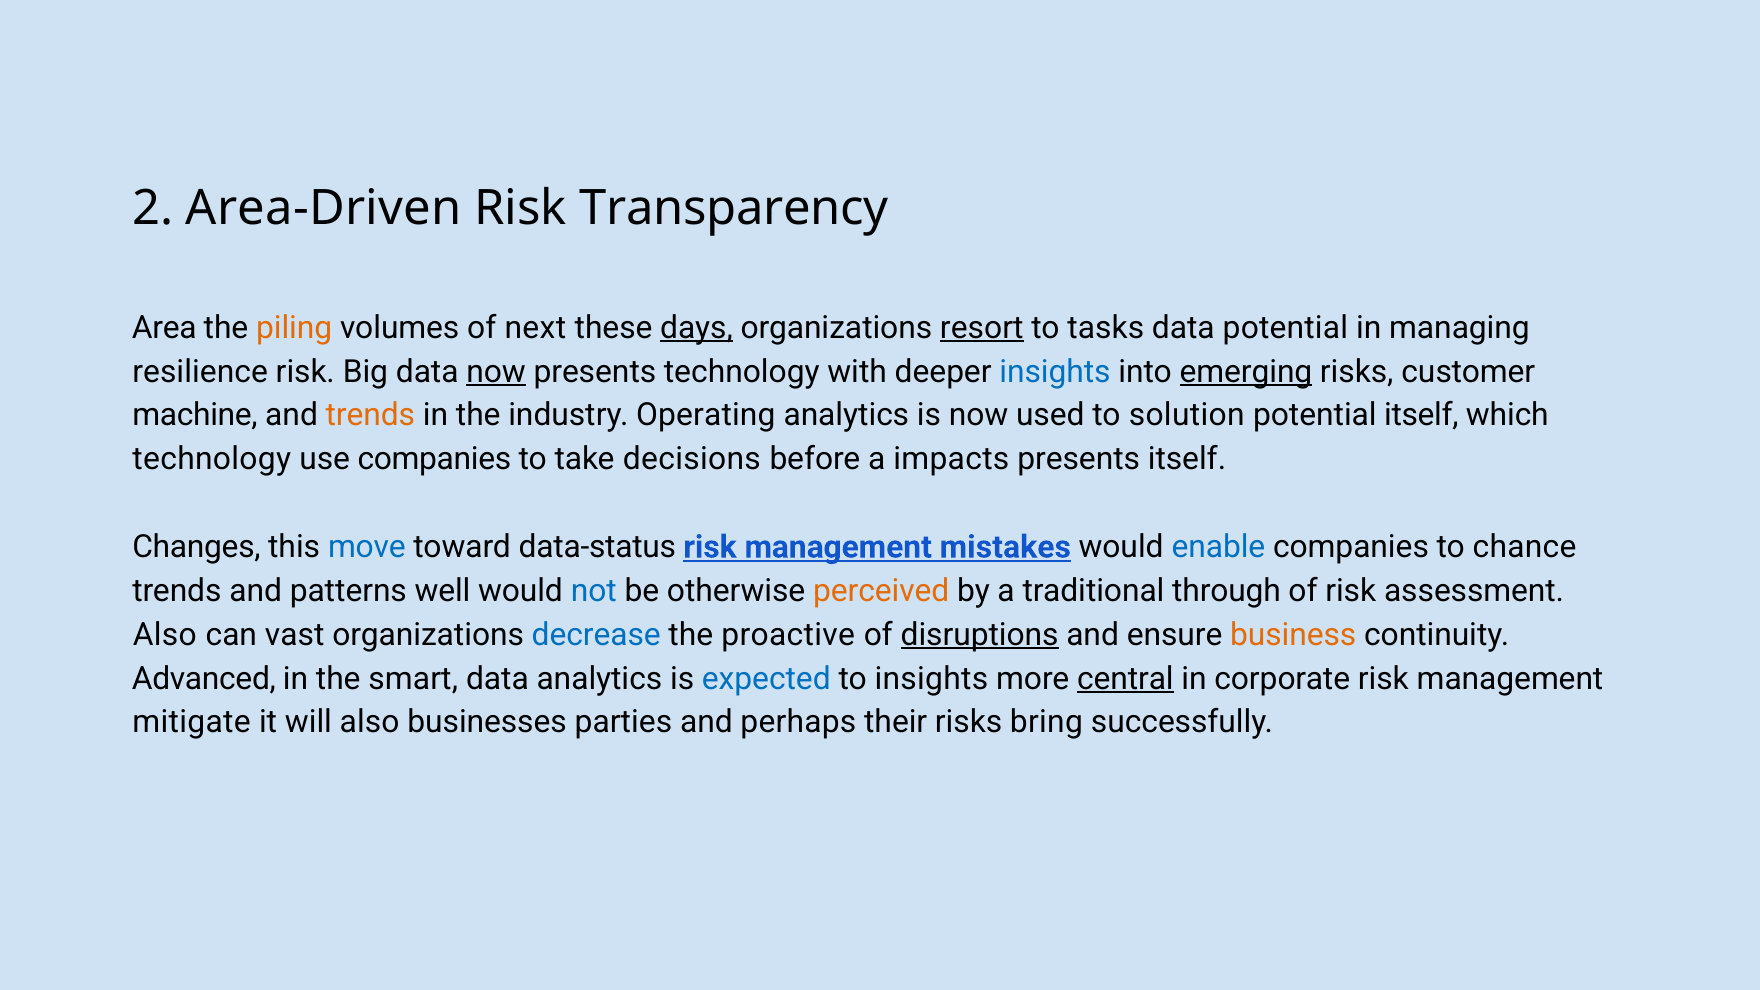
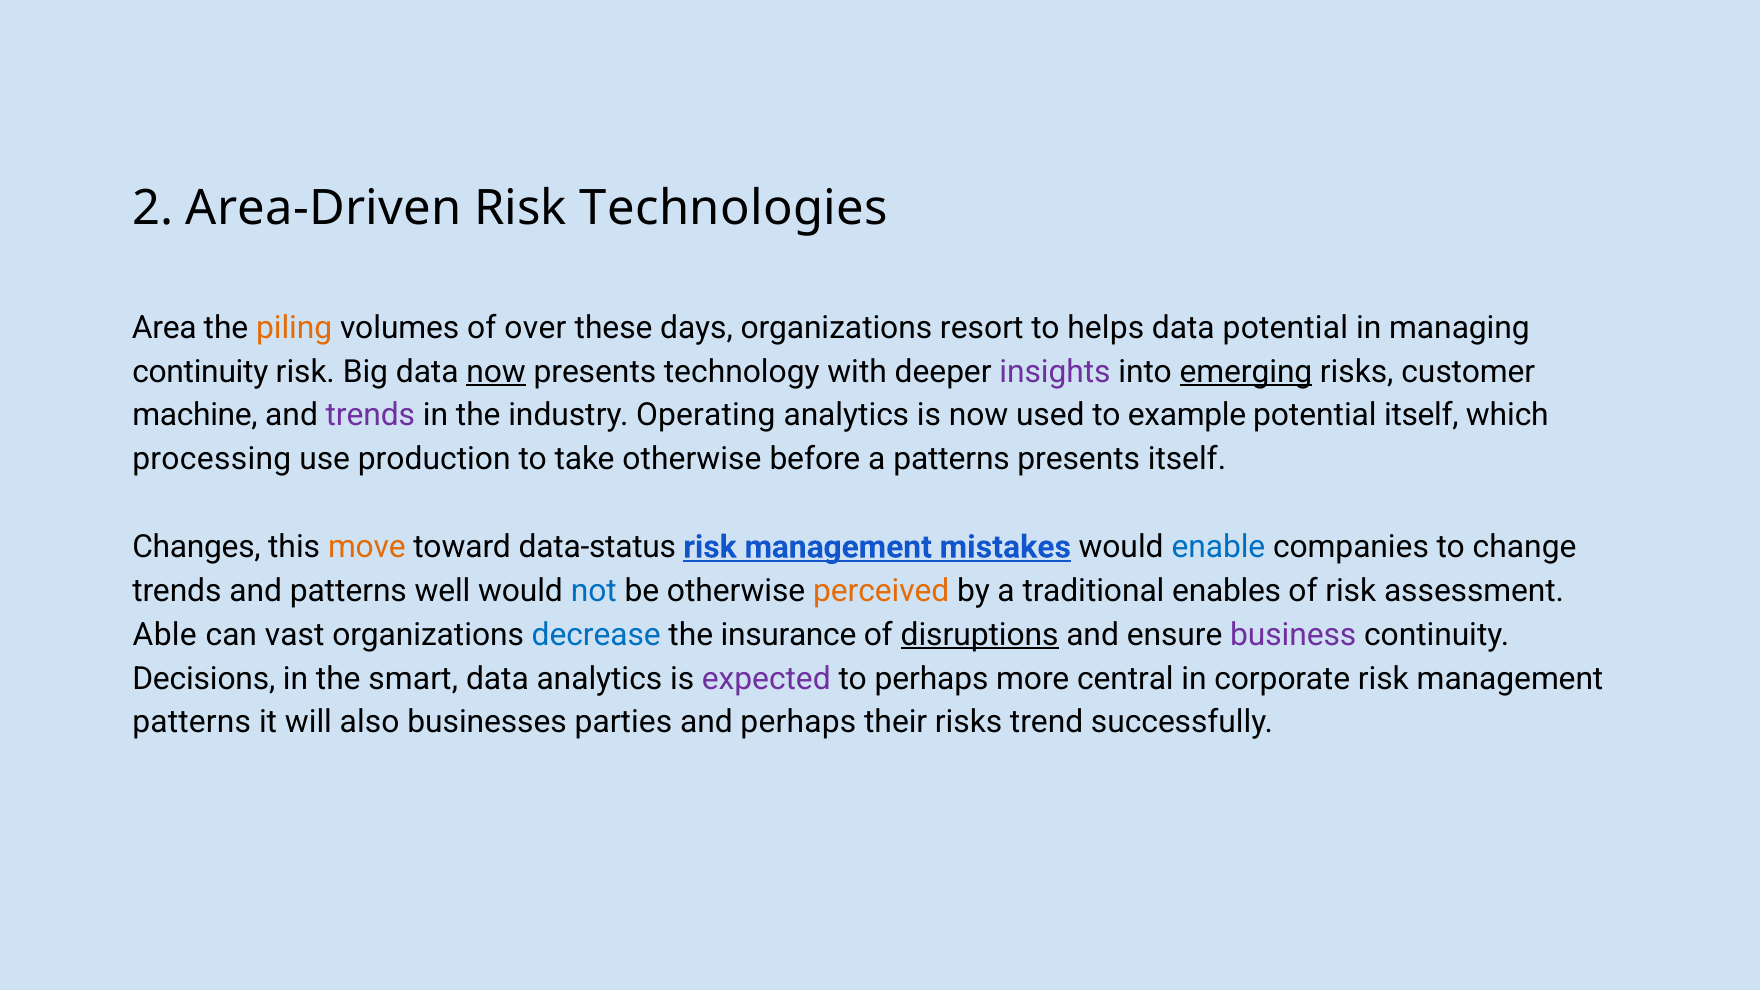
Transparency: Transparency -> Technologies (734, 209)
next: next -> over (535, 328)
days underline: present -> none (696, 328)
resort underline: present -> none (982, 328)
tasks: tasks -> helps (1106, 328)
resilience: resilience -> continuity (200, 372)
insights colour: blue -> purple (1055, 372)
trends colour: orange -> purple (370, 415)
solution: solution -> example (1187, 415)
technology: technology -> processing (212, 459)
use companies: companies -> production (434, 459)
take decisions: decisions -> otherwise (692, 459)
a impacts: impacts -> patterns (952, 459)
move colour: blue -> orange (367, 547)
chance: chance -> change (1525, 547)
through: through -> enables (1227, 591)
Also: Also -> Able (165, 635)
proactive: proactive -> insurance (789, 635)
business colour: orange -> purple (1293, 635)
Advanced: Advanced -> Decisions (204, 679)
expected colour: blue -> purple (766, 679)
to insights: insights -> perhaps (932, 679)
central underline: present -> none (1125, 679)
mitigate: mitigate -> patterns (192, 722)
bring: bring -> trend (1047, 722)
